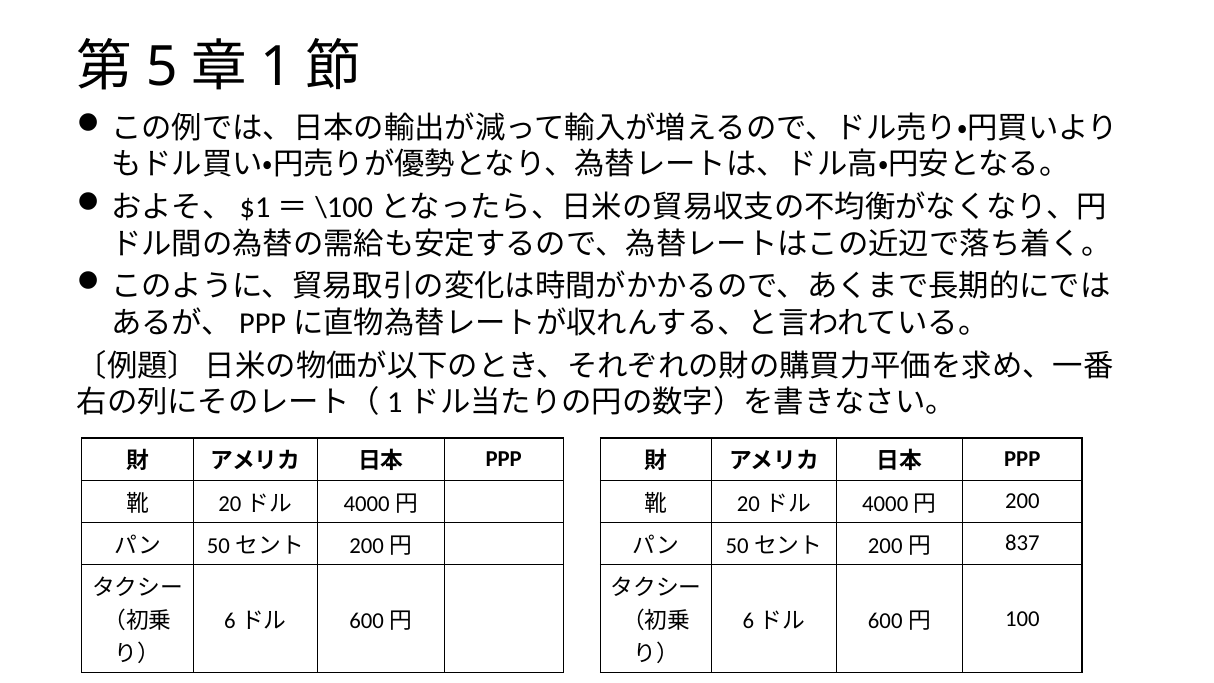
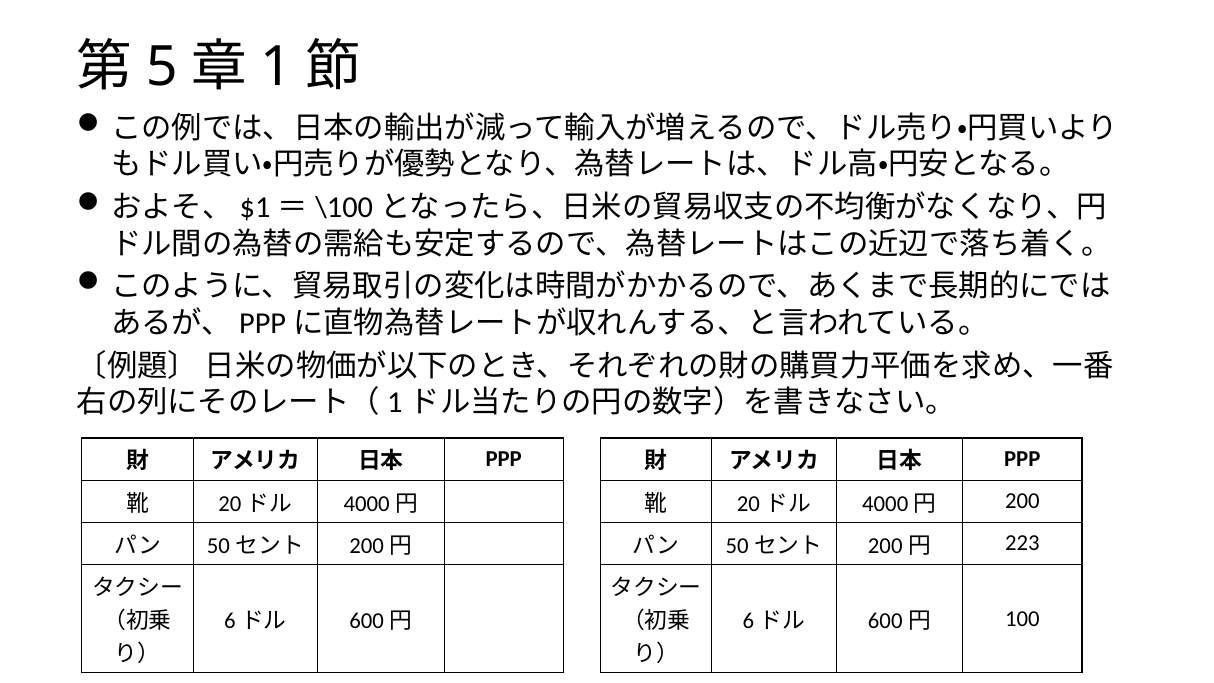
837: 837 -> 223 (1022, 543)
